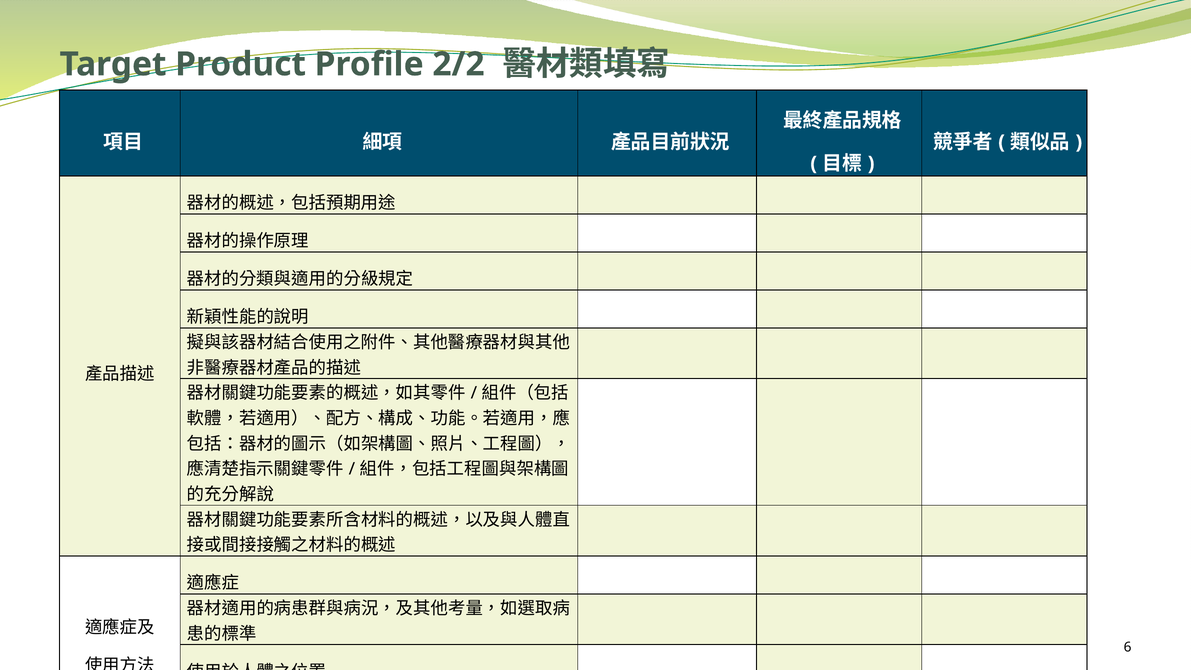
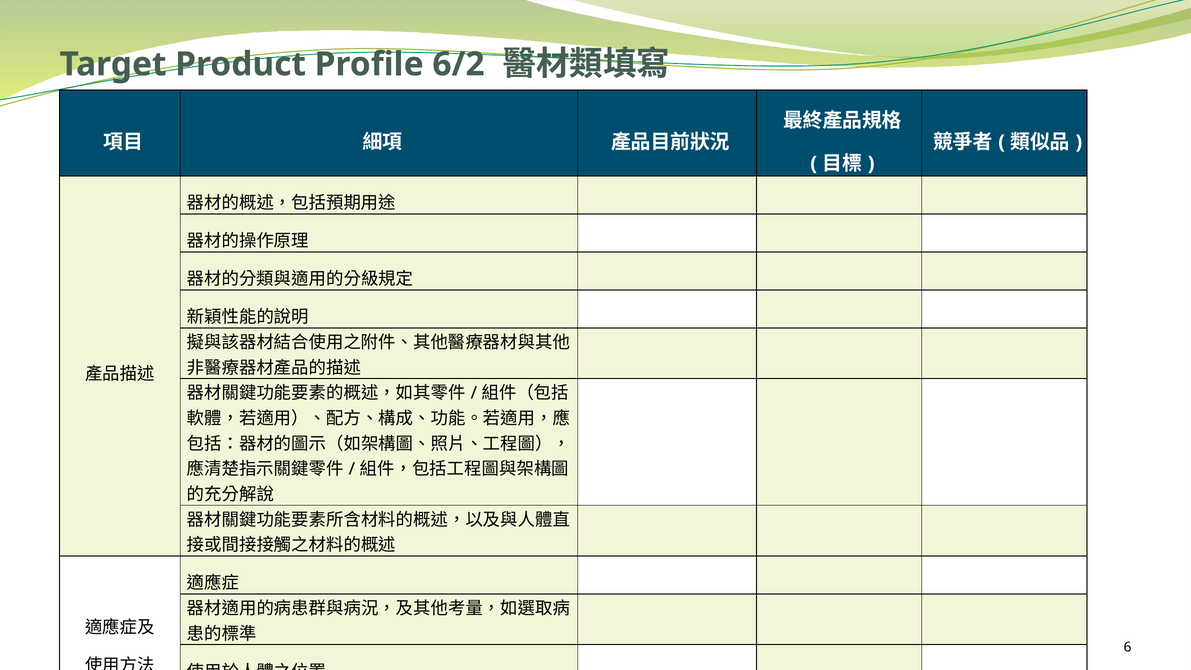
2/2: 2/2 -> 6/2 (458, 64)
